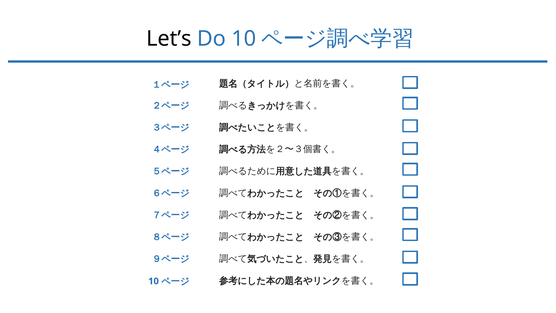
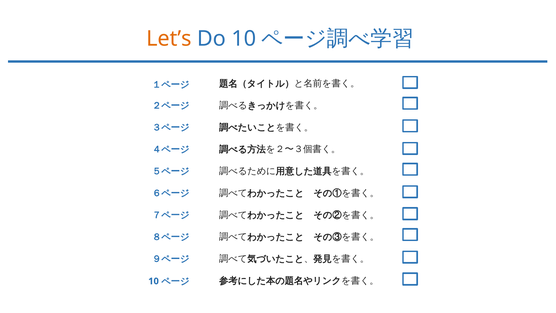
Let’s colour: black -> orange (169, 39)
